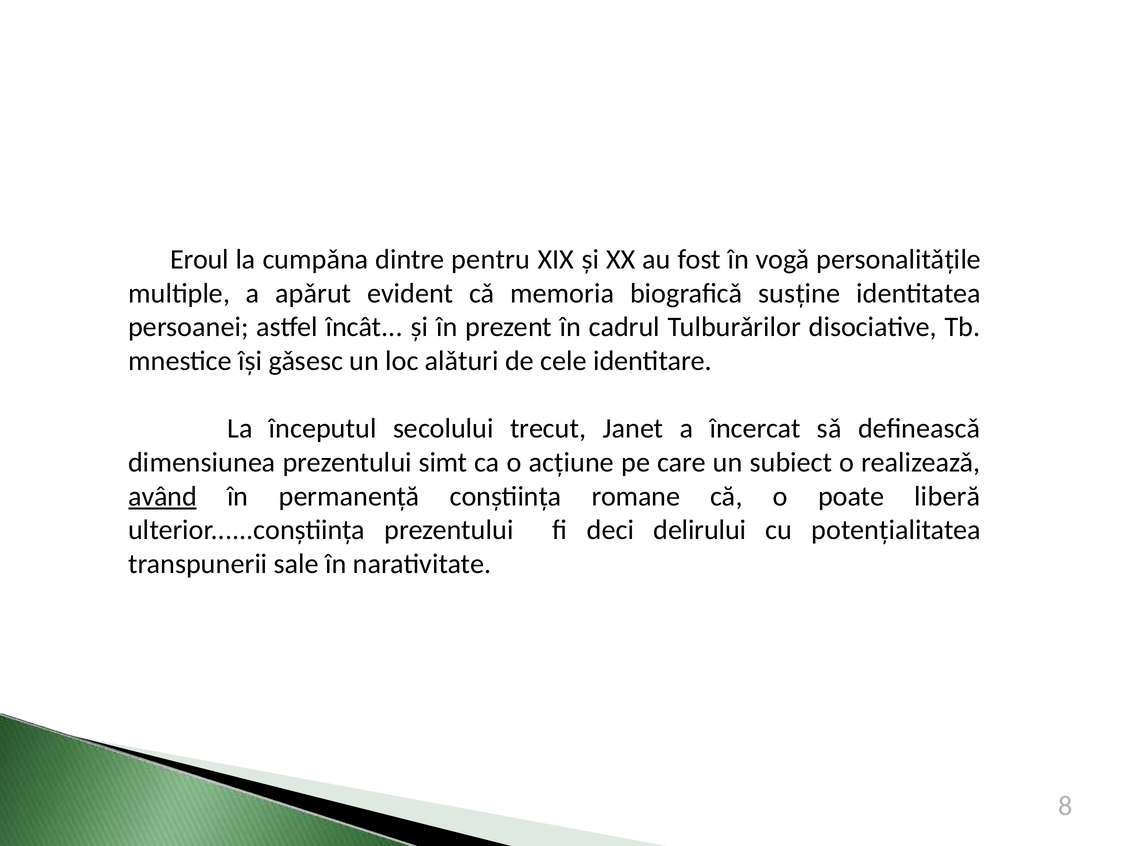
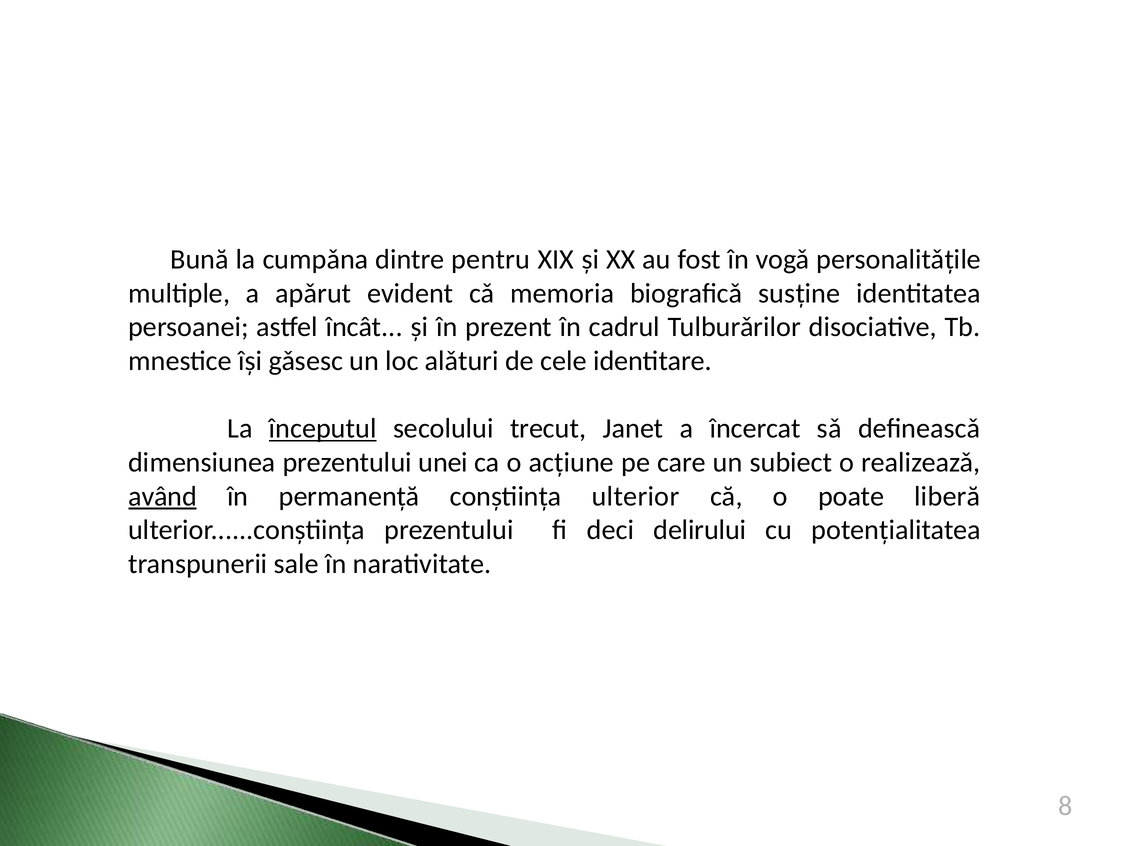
Eroul: Eroul -> Bună (200, 260)
începutul underline: none -> present (323, 429)
simt: simt -> unei (443, 463)
romane: romane -> ulterior (636, 497)
